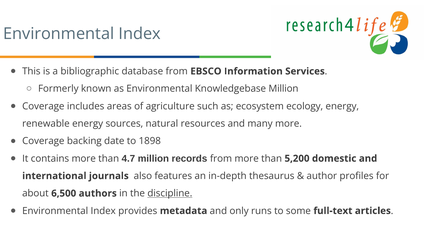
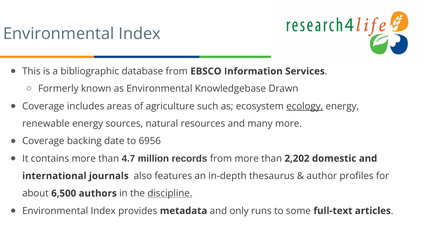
Knowledgebase Million: Million -> Drawn (283, 89)
ecology underline: none -> present (305, 106)
1898: 1898 -> 6956 (150, 141)
5,200: 5,200 -> 2,202 (297, 159)
